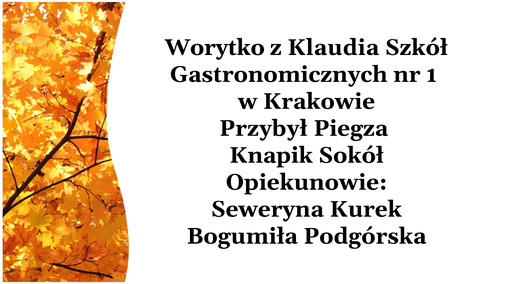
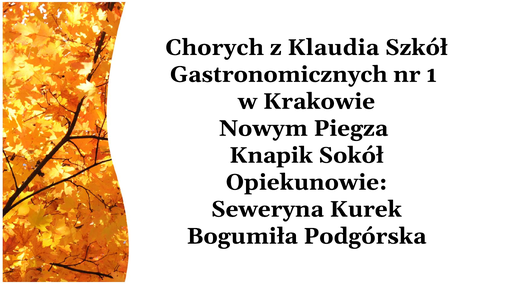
Worytko: Worytko -> Chorych (215, 48)
Przybył: Przybył -> Nowym (263, 128)
